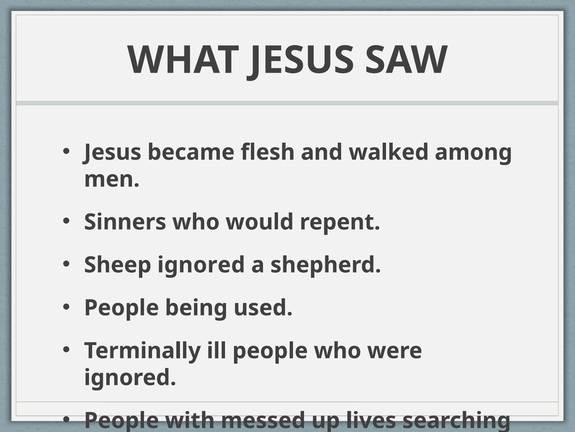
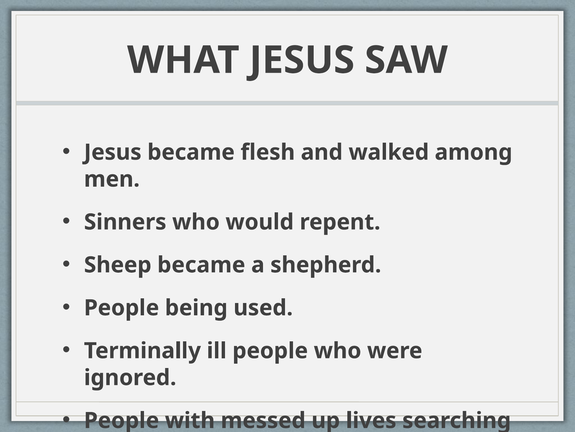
Sheep ignored: ignored -> became (201, 265)
